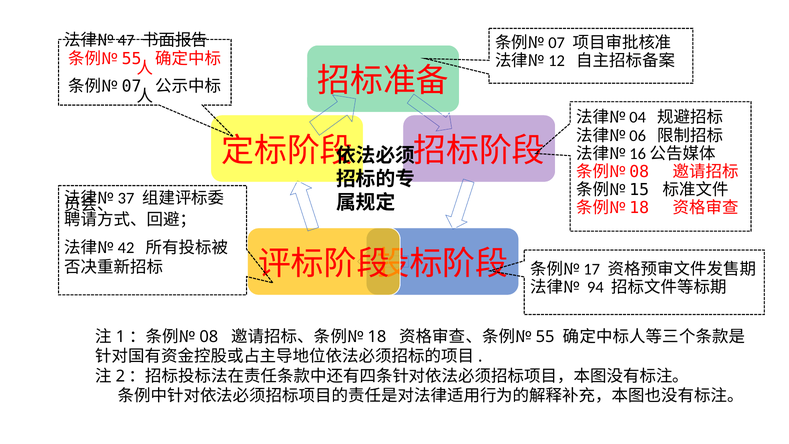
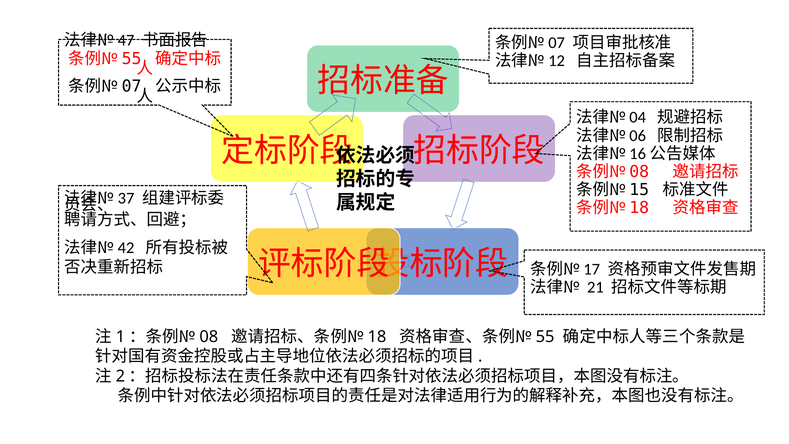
94: 94 -> 21 (595, 287)
